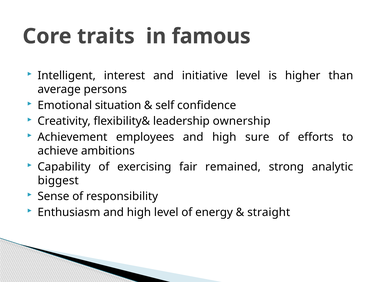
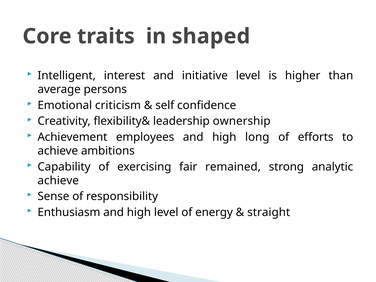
famous: famous -> shaped (211, 36)
situation: situation -> criticism (118, 105)
sure: sure -> long (257, 137)
biggest: biggest -> achieve (58, 180)
